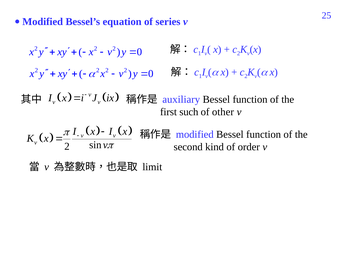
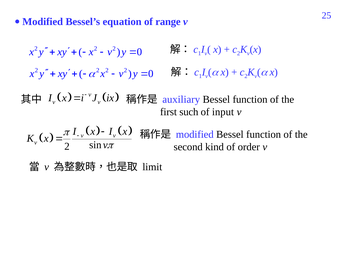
series: series -> range (168, 22)
other: other -> input (223, 112)
